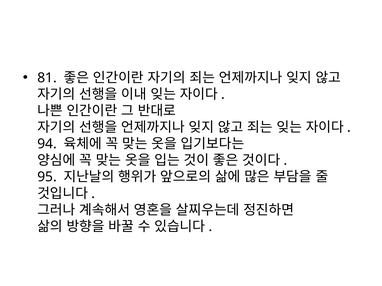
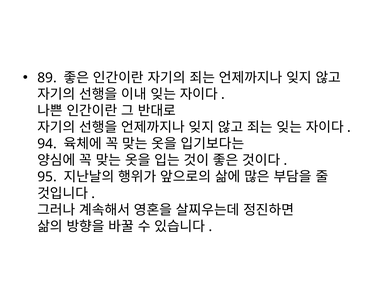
81: 81 -> 89 (47, 78)
